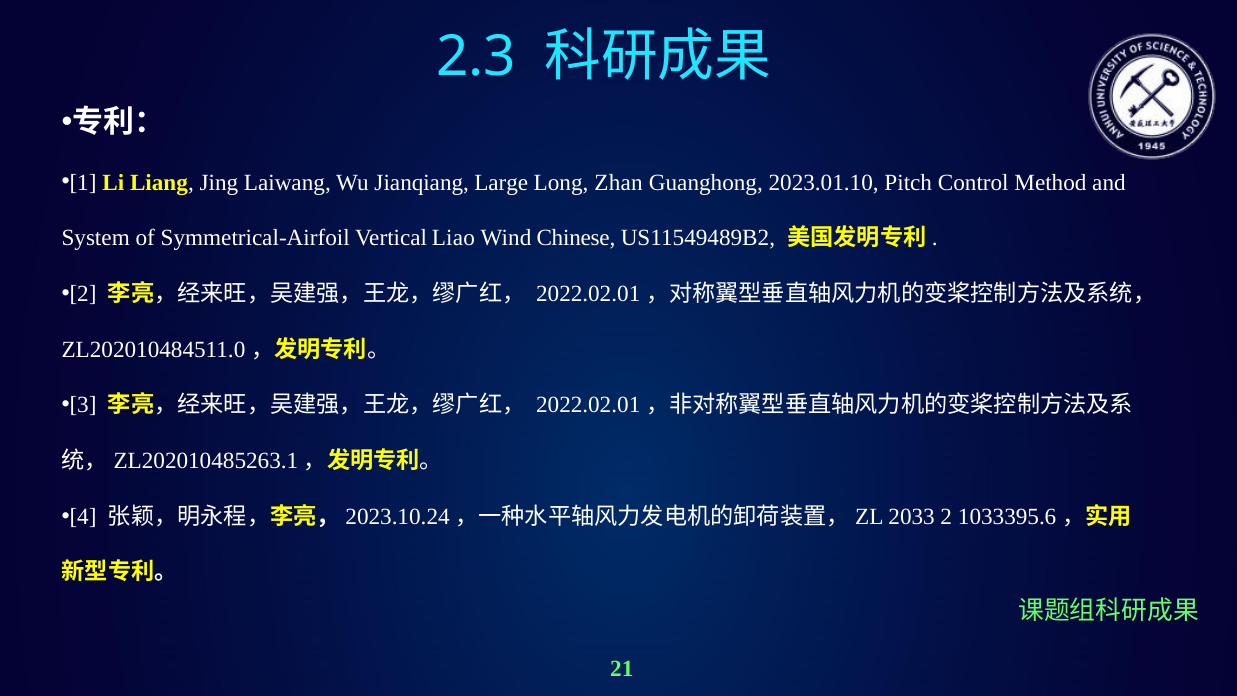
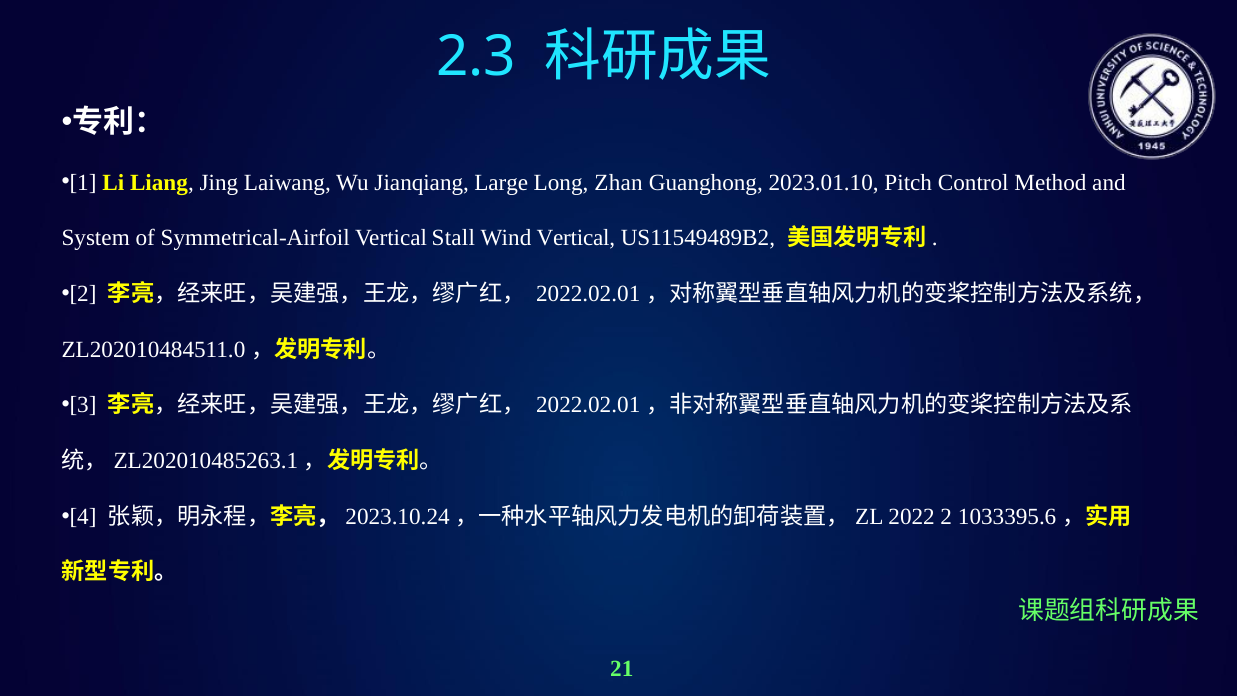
Liao: Liao -> Stall (453, 238)
Wind Chinese: Chinese -> Vertical (576, 238)
2033: 2033 -> 2022 (912, 516)
